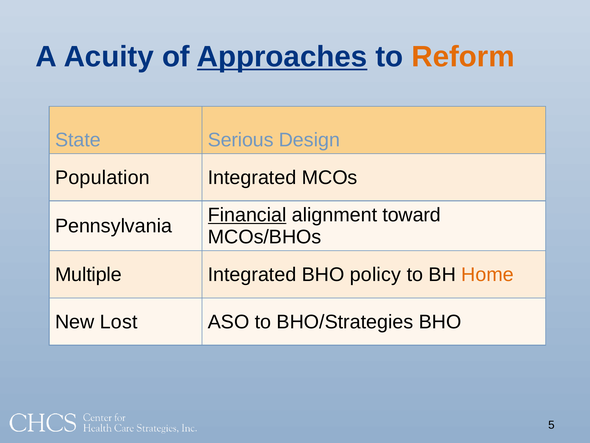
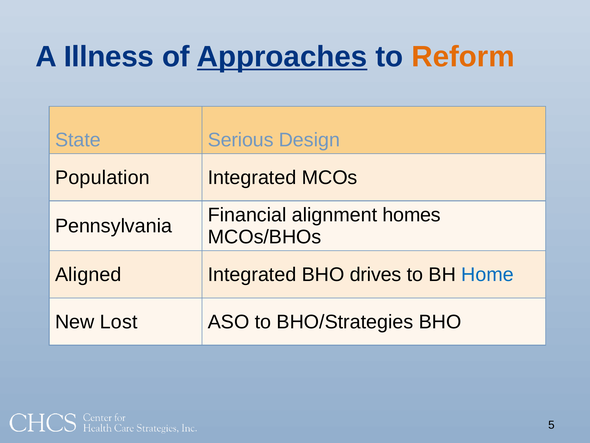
Acuity: Acuity -> Illness (109, 57)
Financial underline: present -> none (247, 215)
toward: toward -> homes (412, 215)
Multiple: Multiple -> Aligned (88, 274)
policy: policy -> drives (376, 274)
Home colour: orange -> blue (488, 274)
